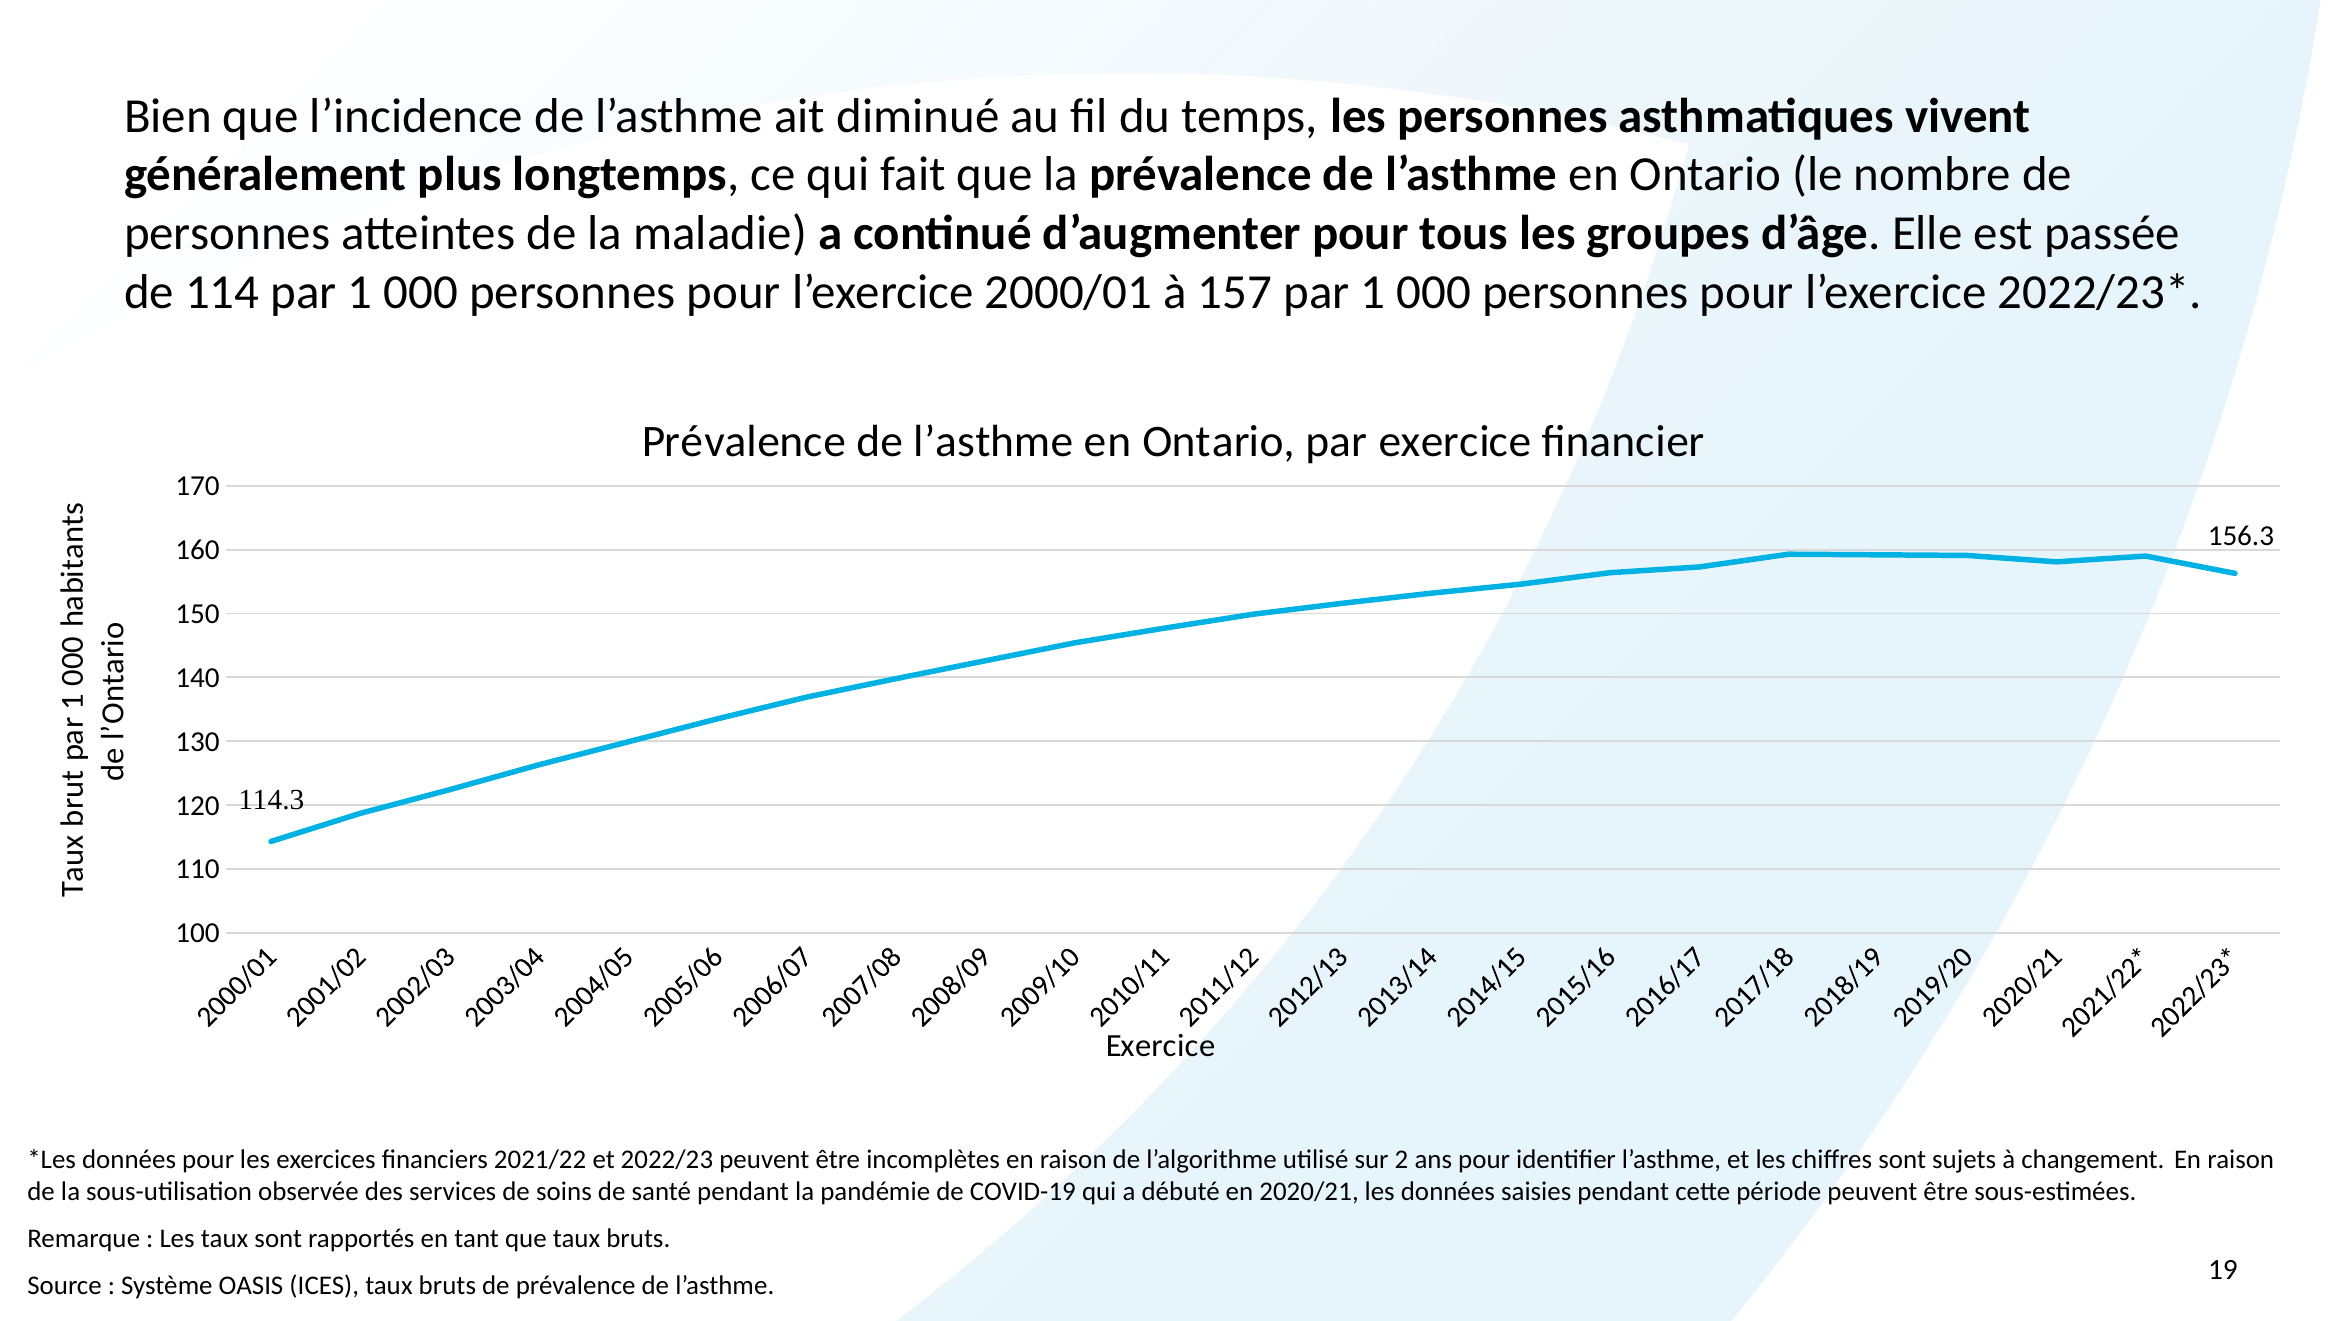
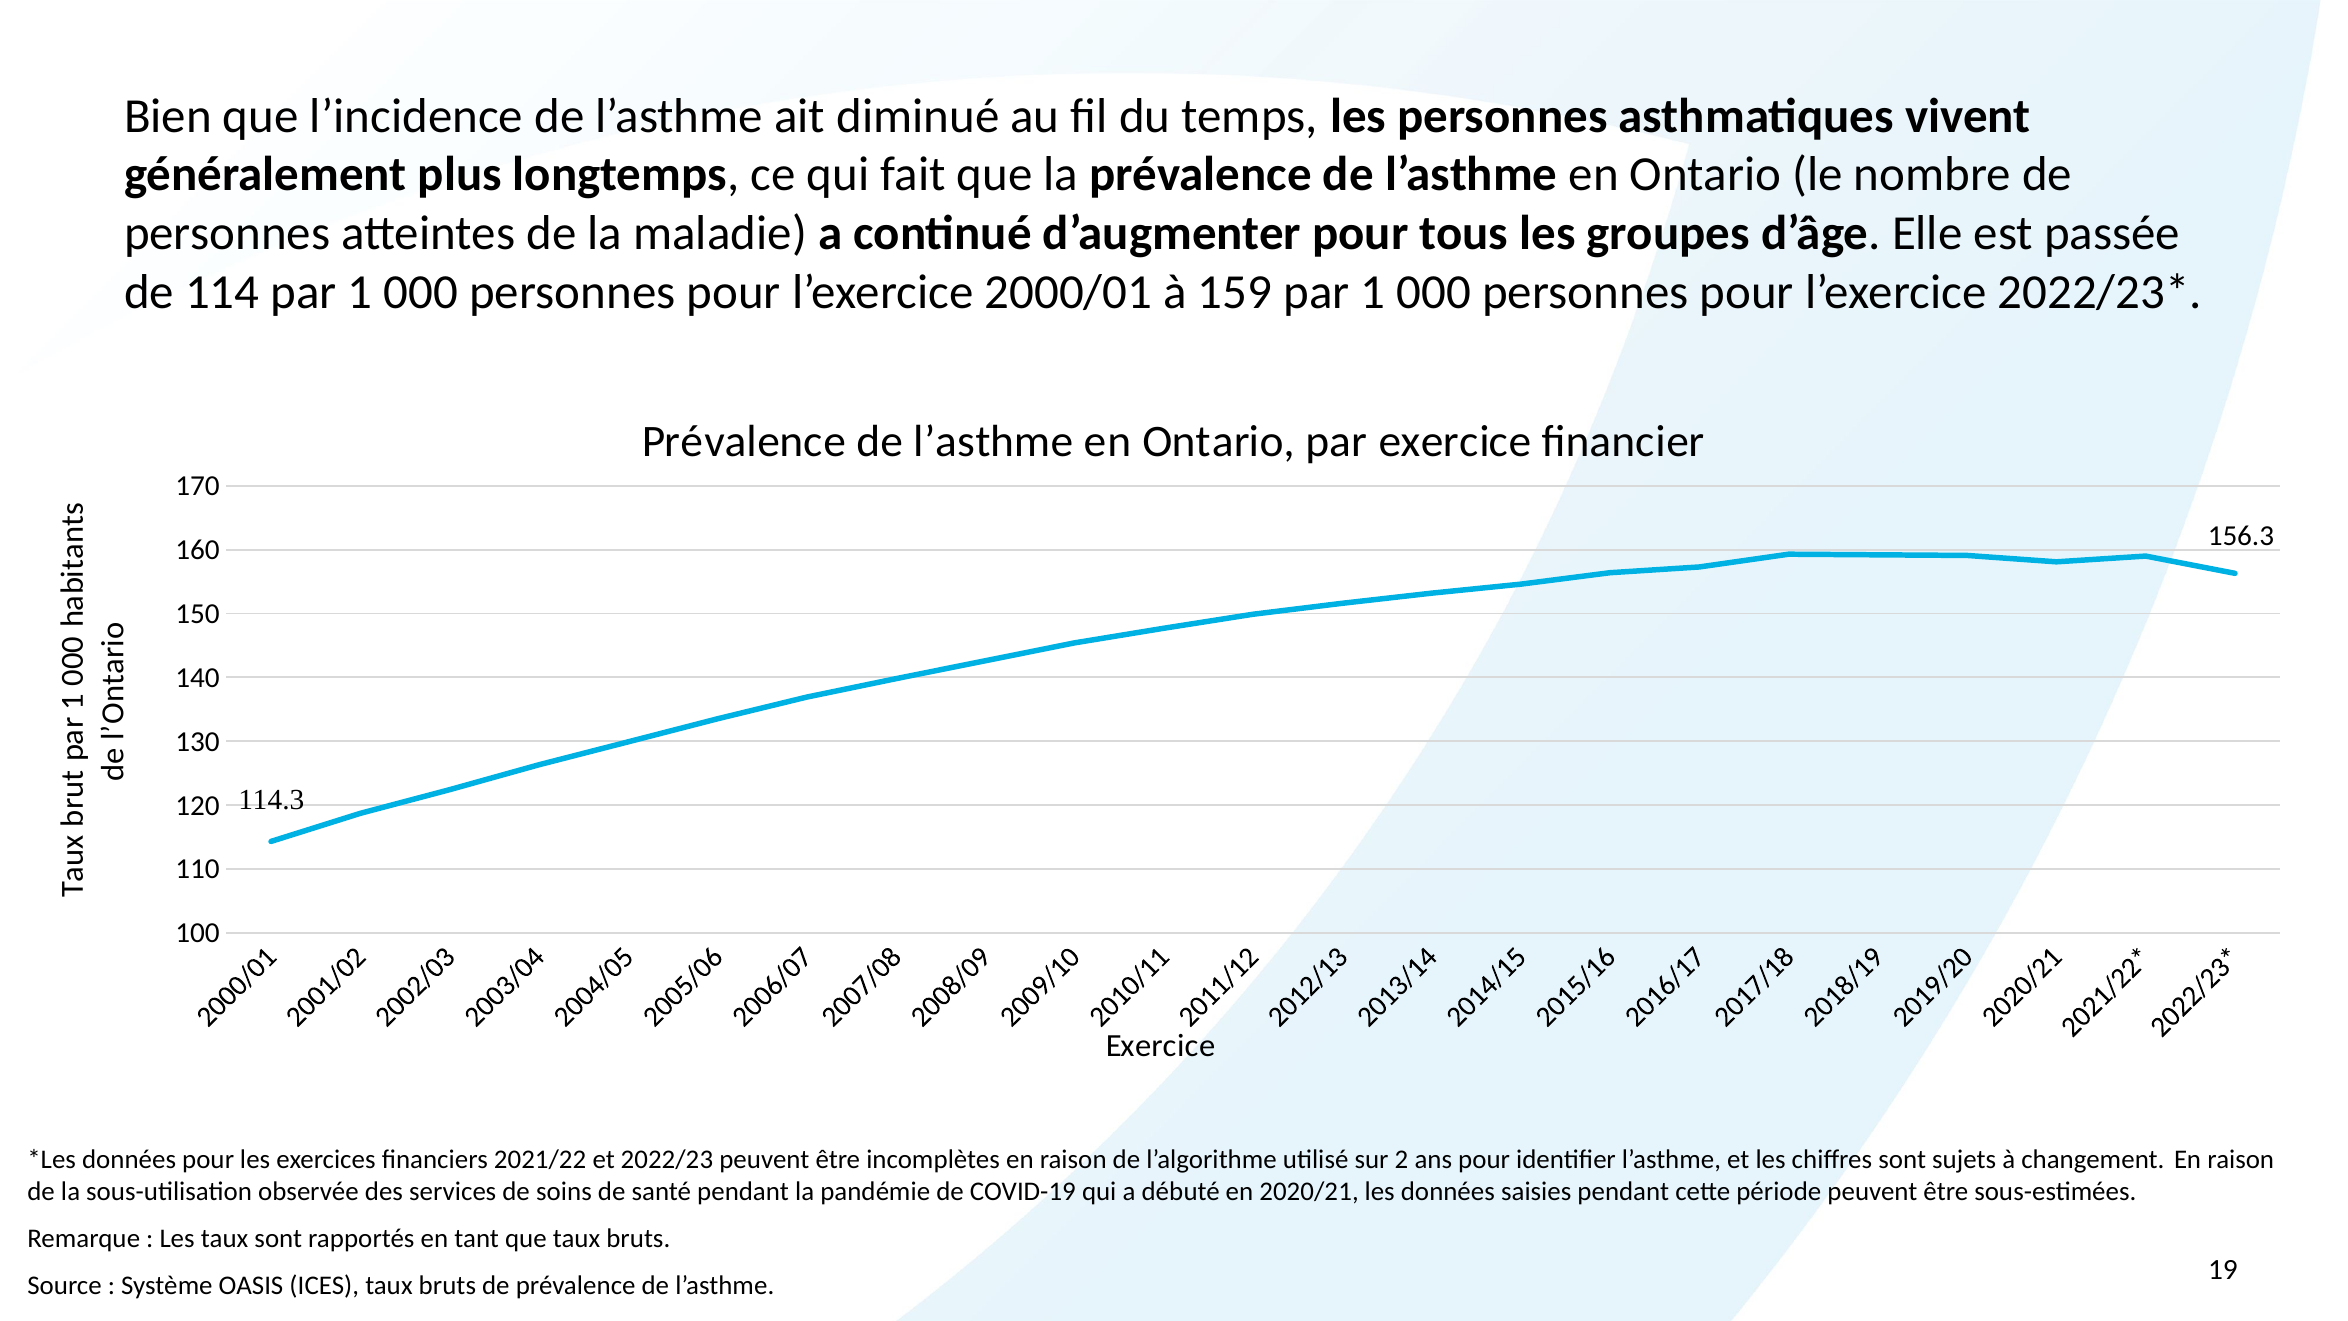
157: 157 -> 159 (1235, 292)
